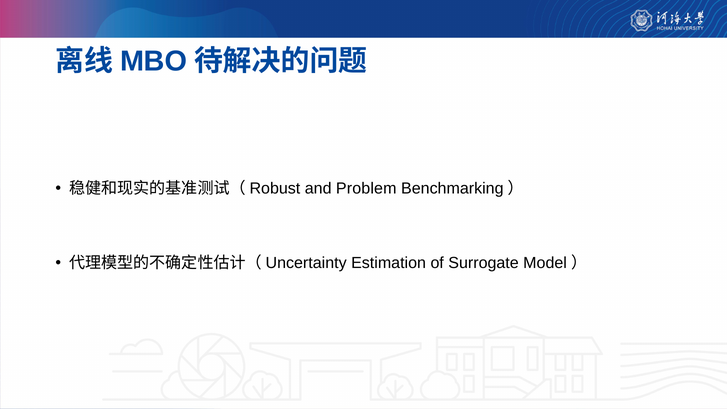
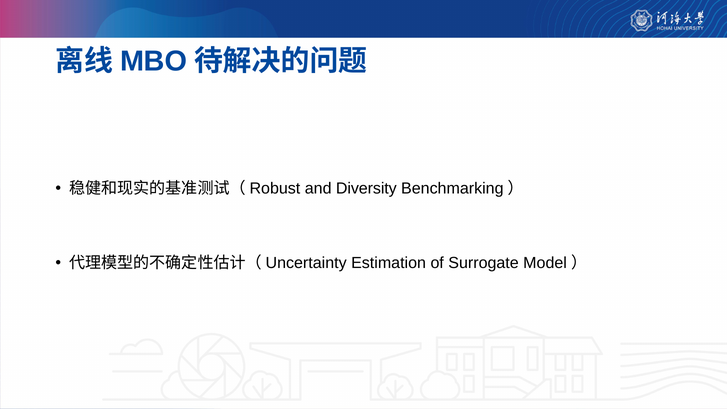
Problem: Problem -> Diversity (366, 188)
